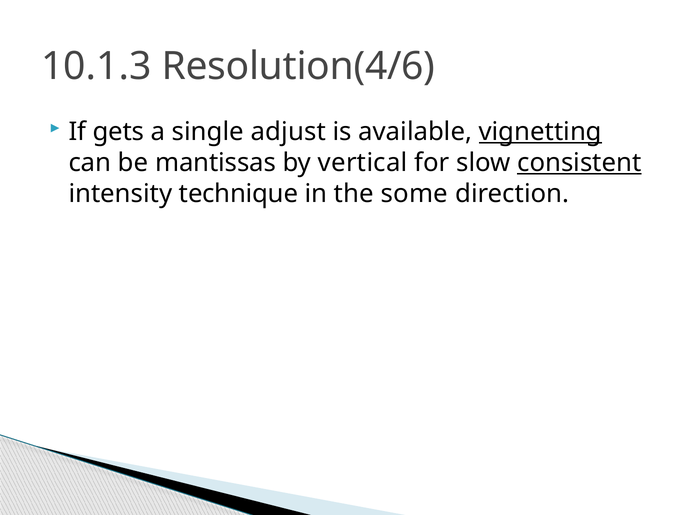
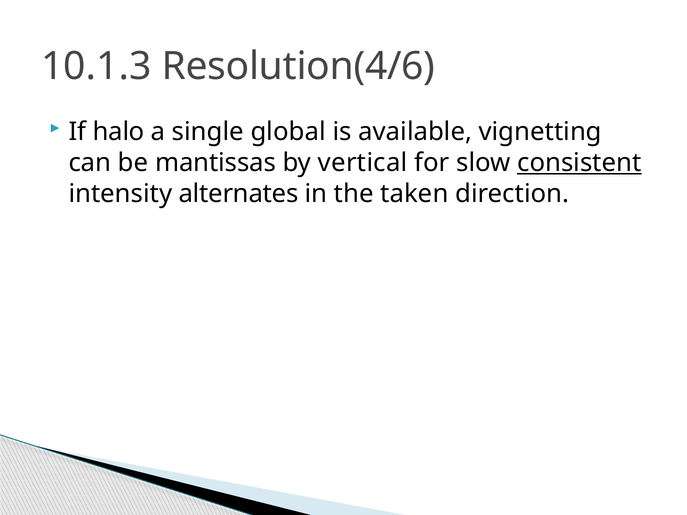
gets: gets -> halo (119, 132)
adjust: adjust -> global (288, 132)
vignetting underline: present -> none (540, 132)
technique: technique -> alternates (239, 194)
some: some -> taken (414, 194)
